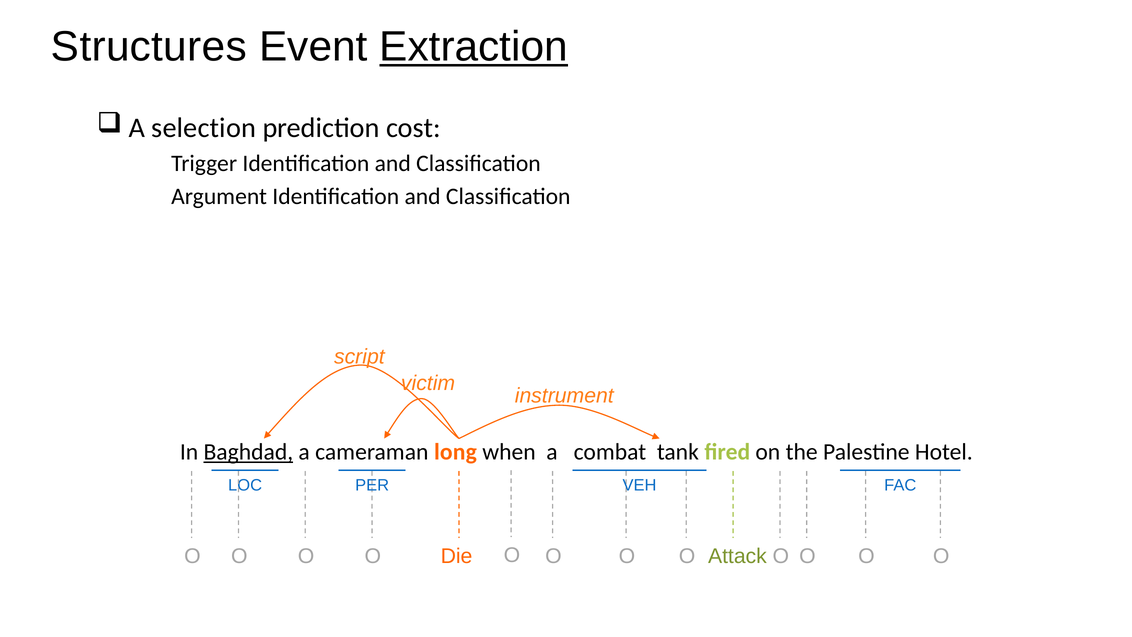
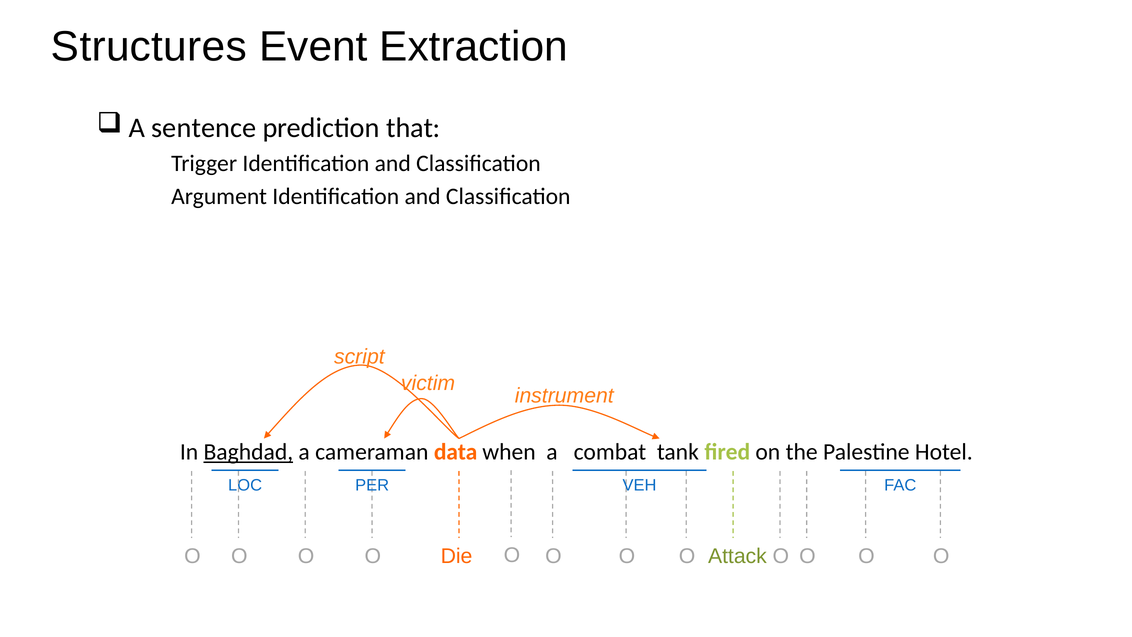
Extraction underline: present -> none (474, 47)
selection: selection -> sentence (204, 128)
cost: cost -> that (413, 128)
long: long -> data (456, 452)
